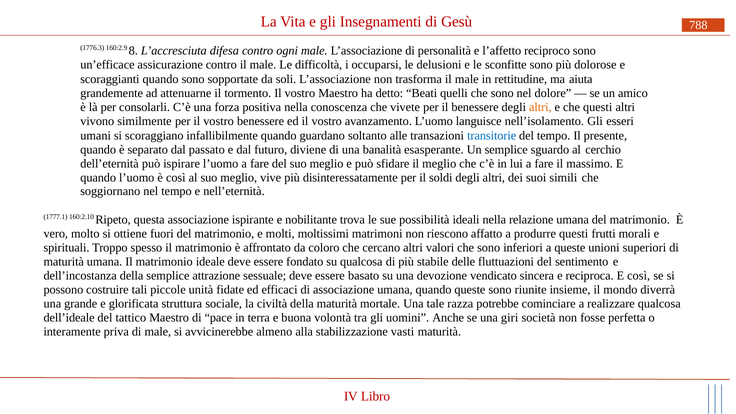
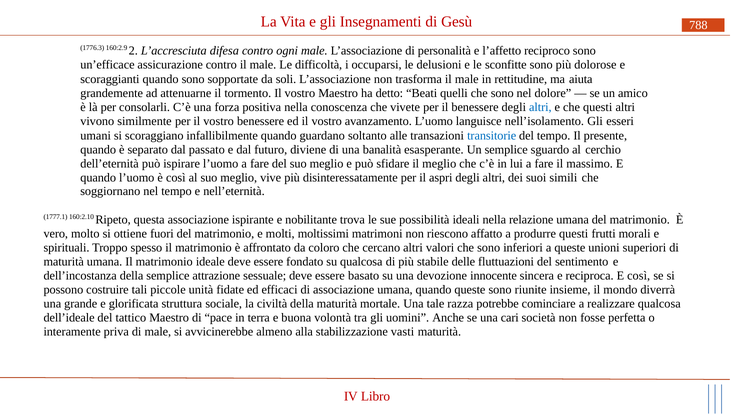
8: 8 -> 2 (133, 51)
altri colour: orange -> blue (540, 107)
soldi: soldi -> aspri (441, 178)
vendicato: vendicato -> innocente (494, 276)
giri: giri -> cari (510, 318)
